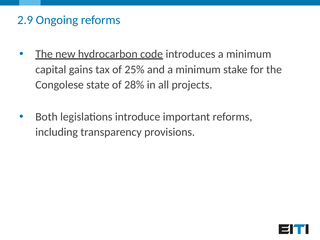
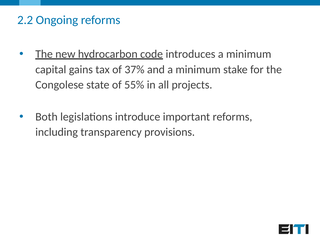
2.9: 2.9 -> 2.2 (25, 20)
25%: 25% -> 37% (135, 69)
28%: 28% -> 55% (134, 85)
